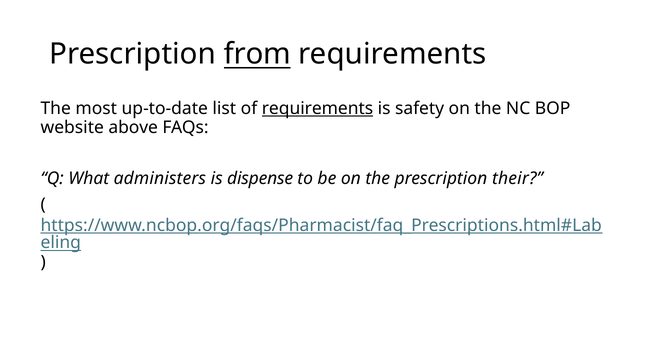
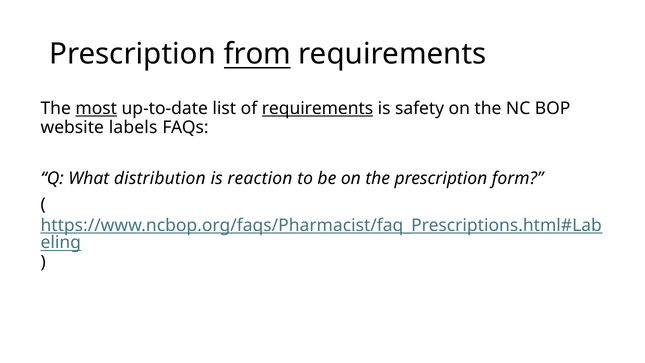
most underline: none -> present (96, 108)
above: above -> labels (133, 127)
administers: administers -> distribution (160, 179)
dispense: dispense -> reaction (260, 179)
their: their -> form (518, 179)
